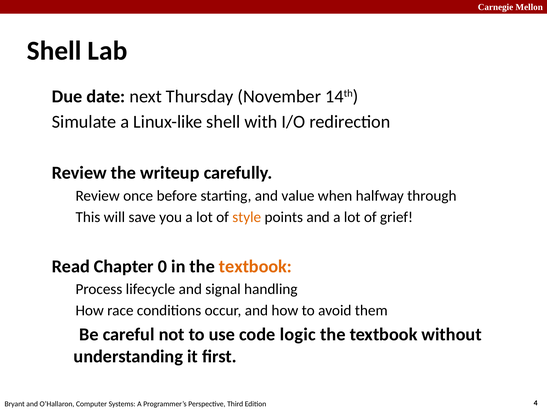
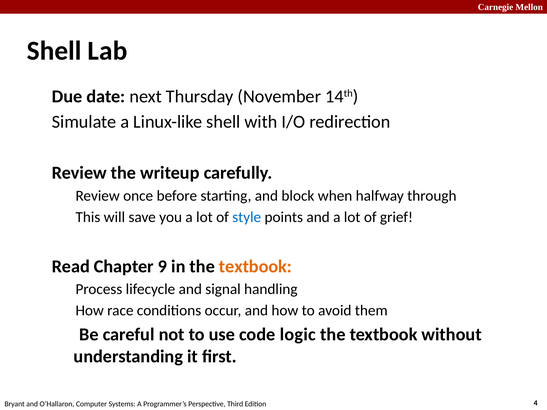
value: value -> block (298, 196)
style colour: orange -> blue (247, 217)
0: 0 -> 9 (162, 267)
